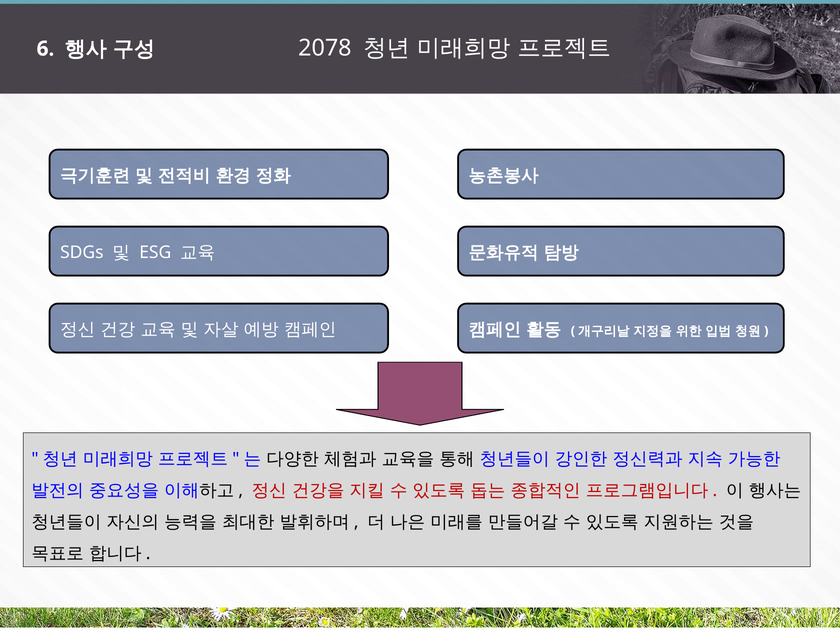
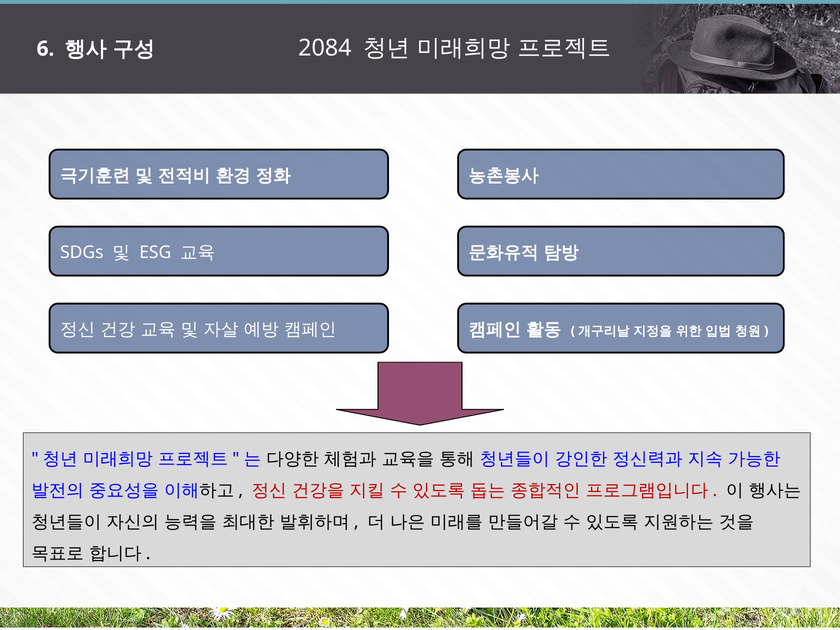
2078: 2078 -> 2084 (325, 48)
